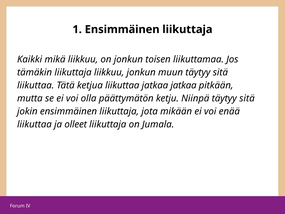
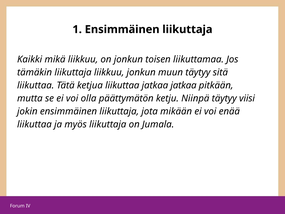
Niinpä täytyy sitä: sitä -> viisi (247, 98)
olleet: olleet -> myös (76, 124)
